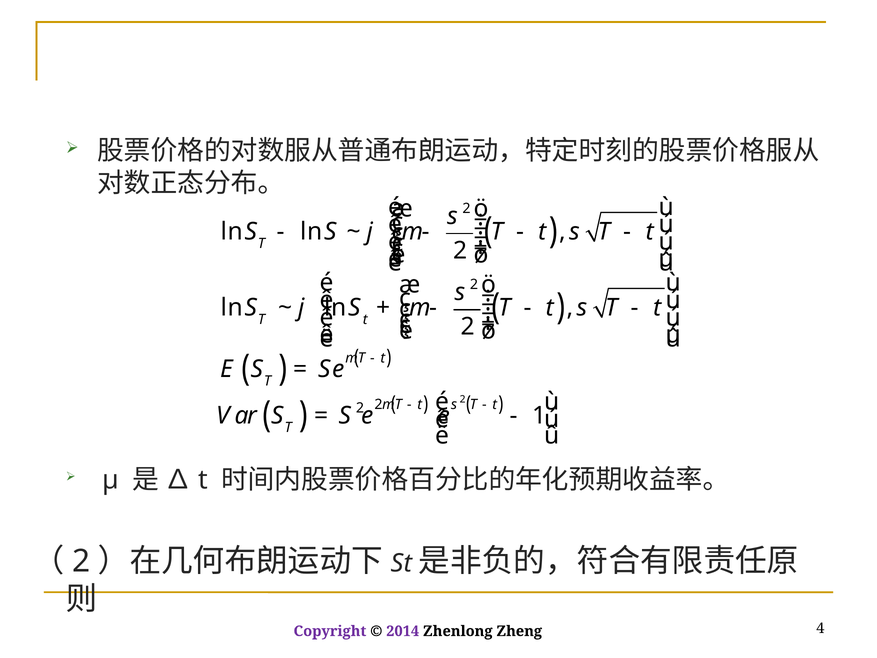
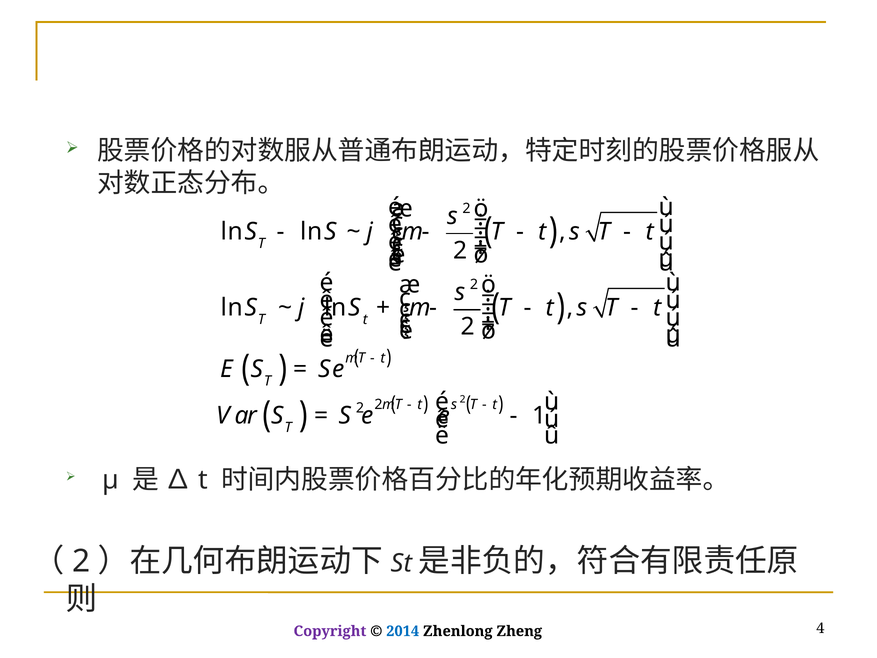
2014 colour: purple -> blue (403, 631)
